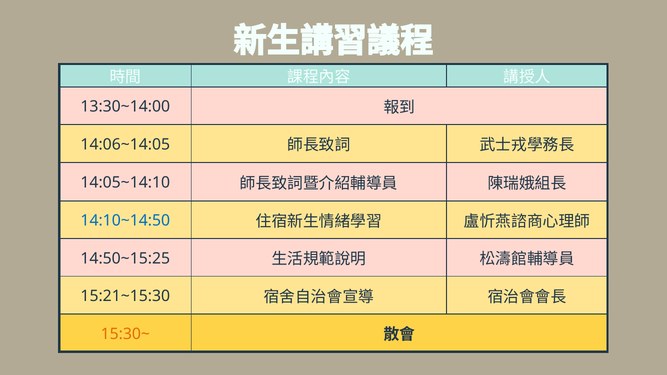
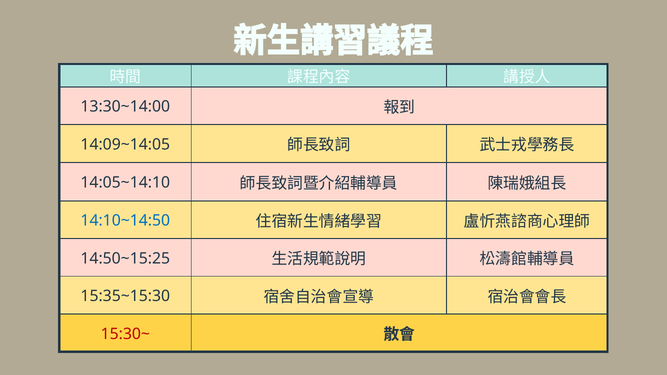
14:06~14:05: 14:06~14:05 -> 14:09~14:05 (125, 144)
15:21~15:30: 15:21~15:30 -> 15:35~15:30 (125, 296)
15:30~ colour: orange -> red (125, 334)
